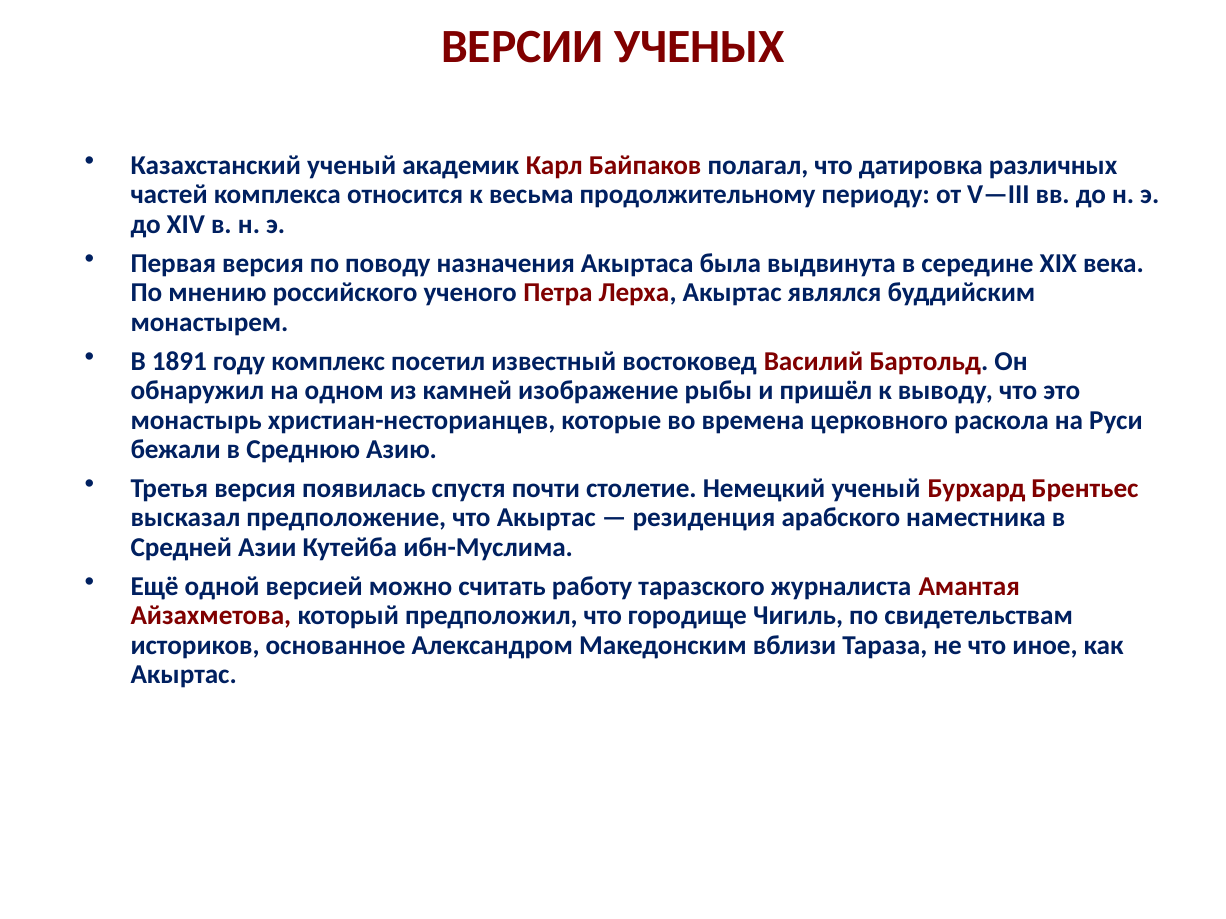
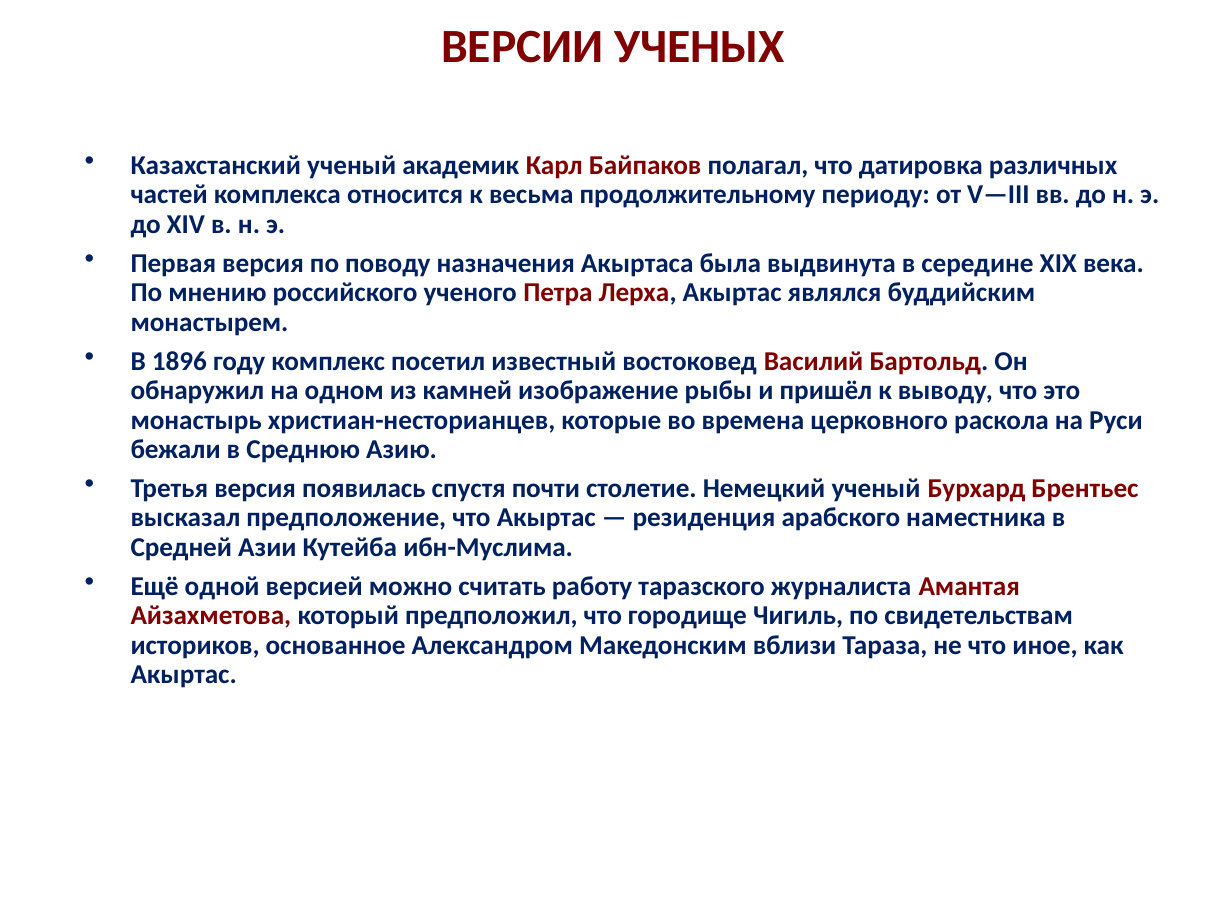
1891: 1891 -> 1896 (179, 361)
